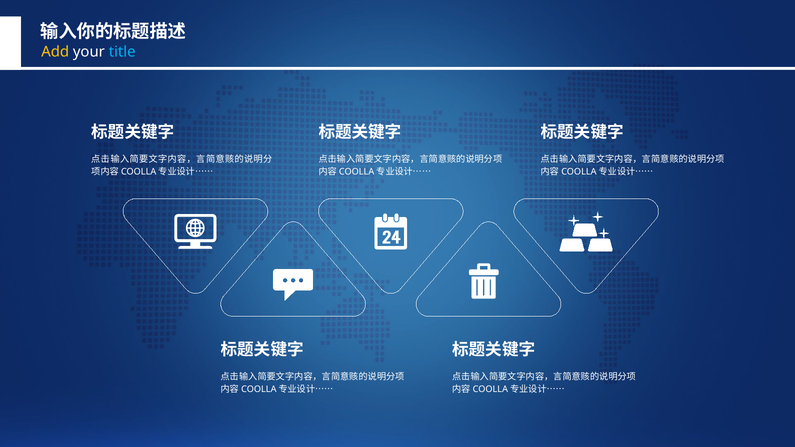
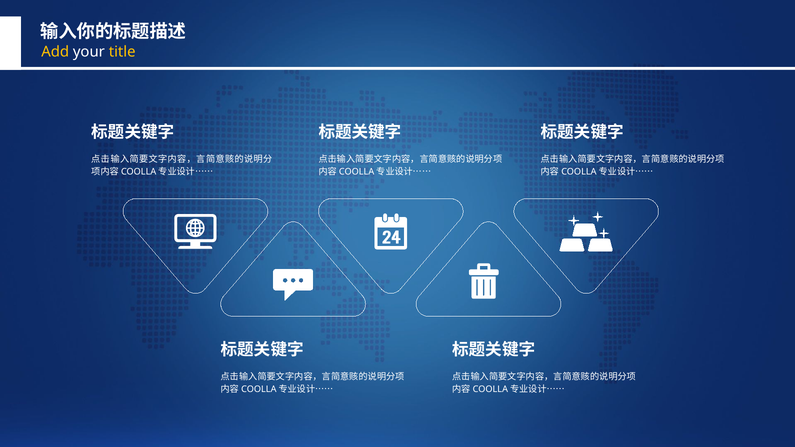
title colour: light blue -> yellow (122, 52)
